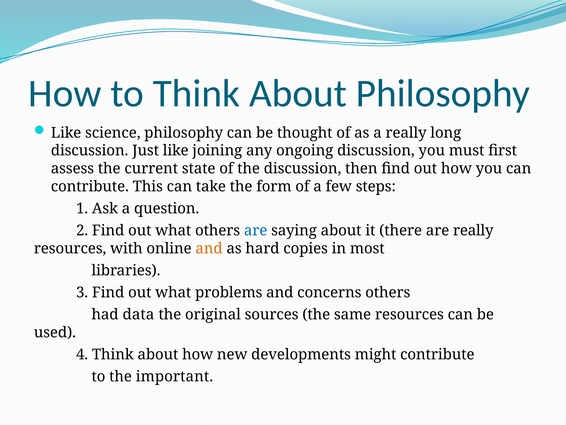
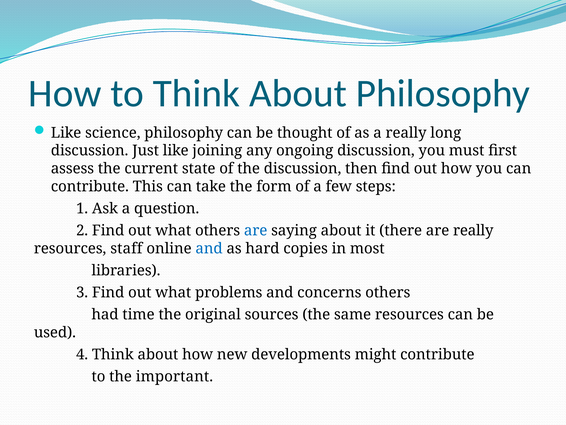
with: with -> staff (126, 248)
and colour: orange -> blue (209, 248)
data: data -> time (139, 314)
